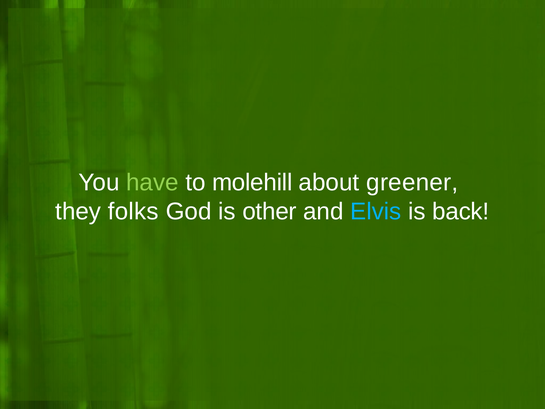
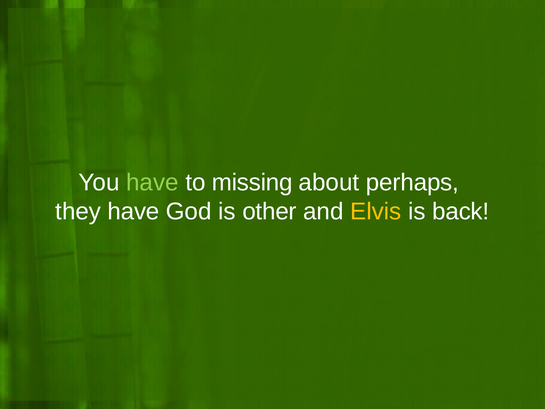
molehill: molehill -> missing (252, 182)
greener: greener -> perhaps (412, 182)
they folks: folks -> have (133, 211)
Elvis colour: light blue -> yellow (376, 211)
